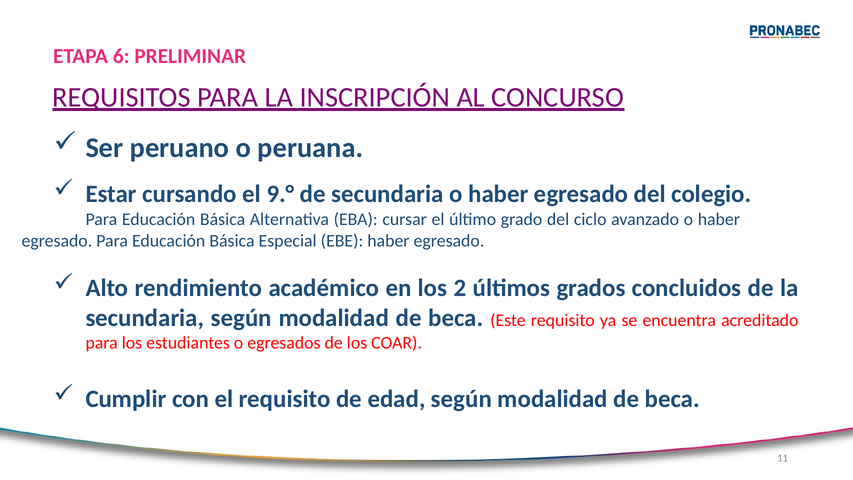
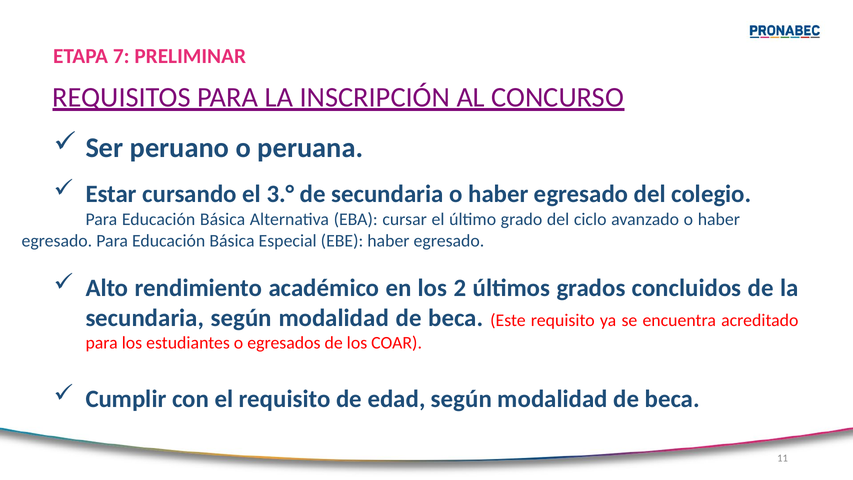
6: 6 -> 7 (121, 56)
9.°: 9.° -> 3.° (280, 194)
